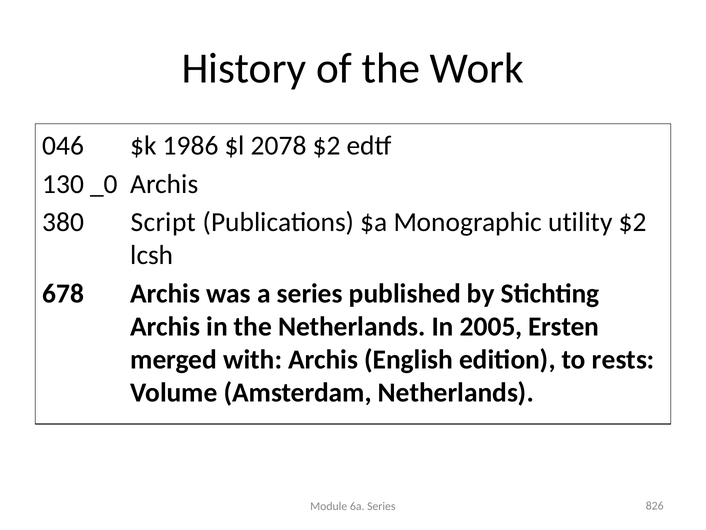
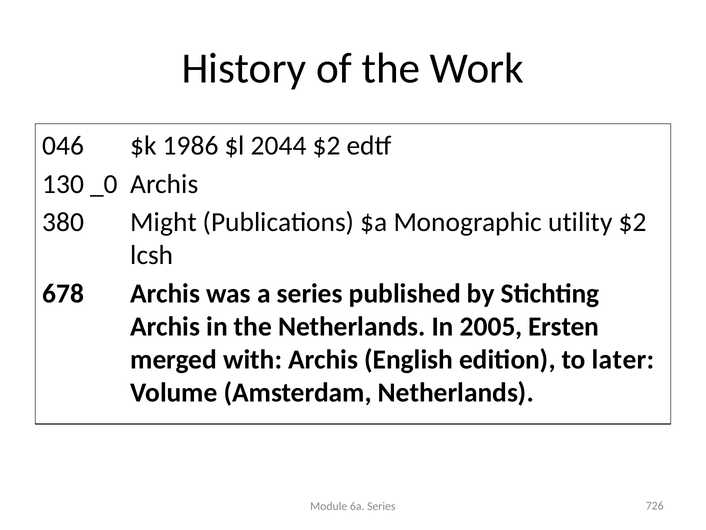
2078: 2078 -> 2044 (279, 145)
Script: Script -> Might (164, 222)
rests: rests -> later (623, 359)
826: 826 -> 726 (655, 506)
